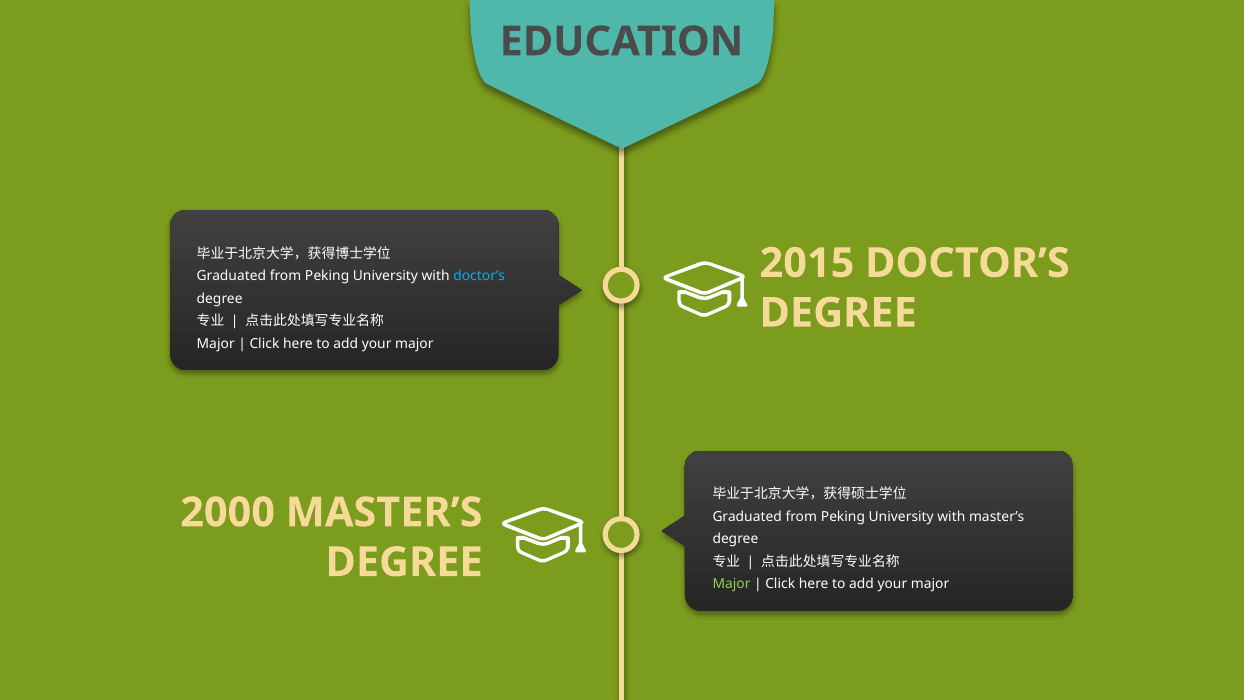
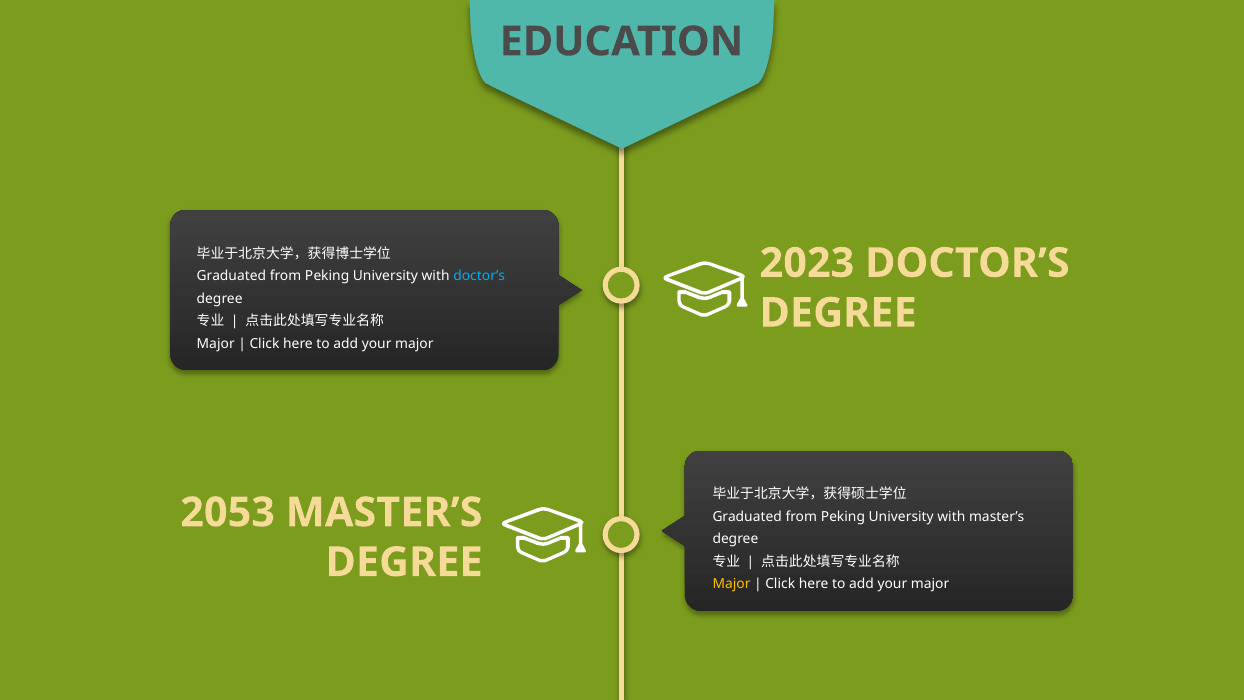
2015: 2015 -> 2023 (807, 263)
2000: 2000 -> 2053 (228, 512)
Major colour: light green -> yellow (731, 584)
